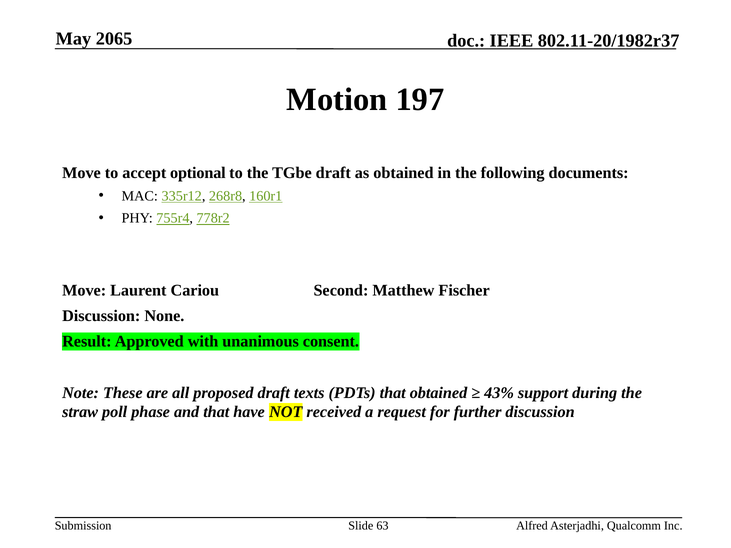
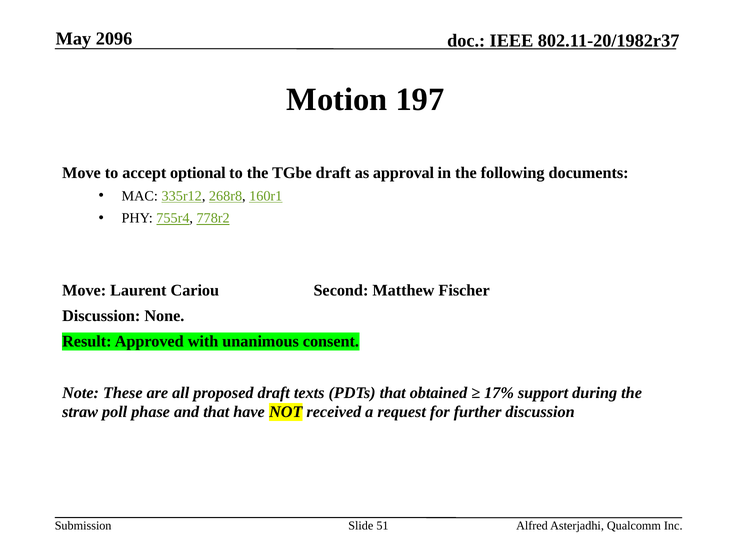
2065: 2065 -> 2096 (114, 39)
as obtained: obtained -> approval (404, 173)
43%: 43% -> 17% (499, 393)
63: 63 -> 51 (382, 526)
